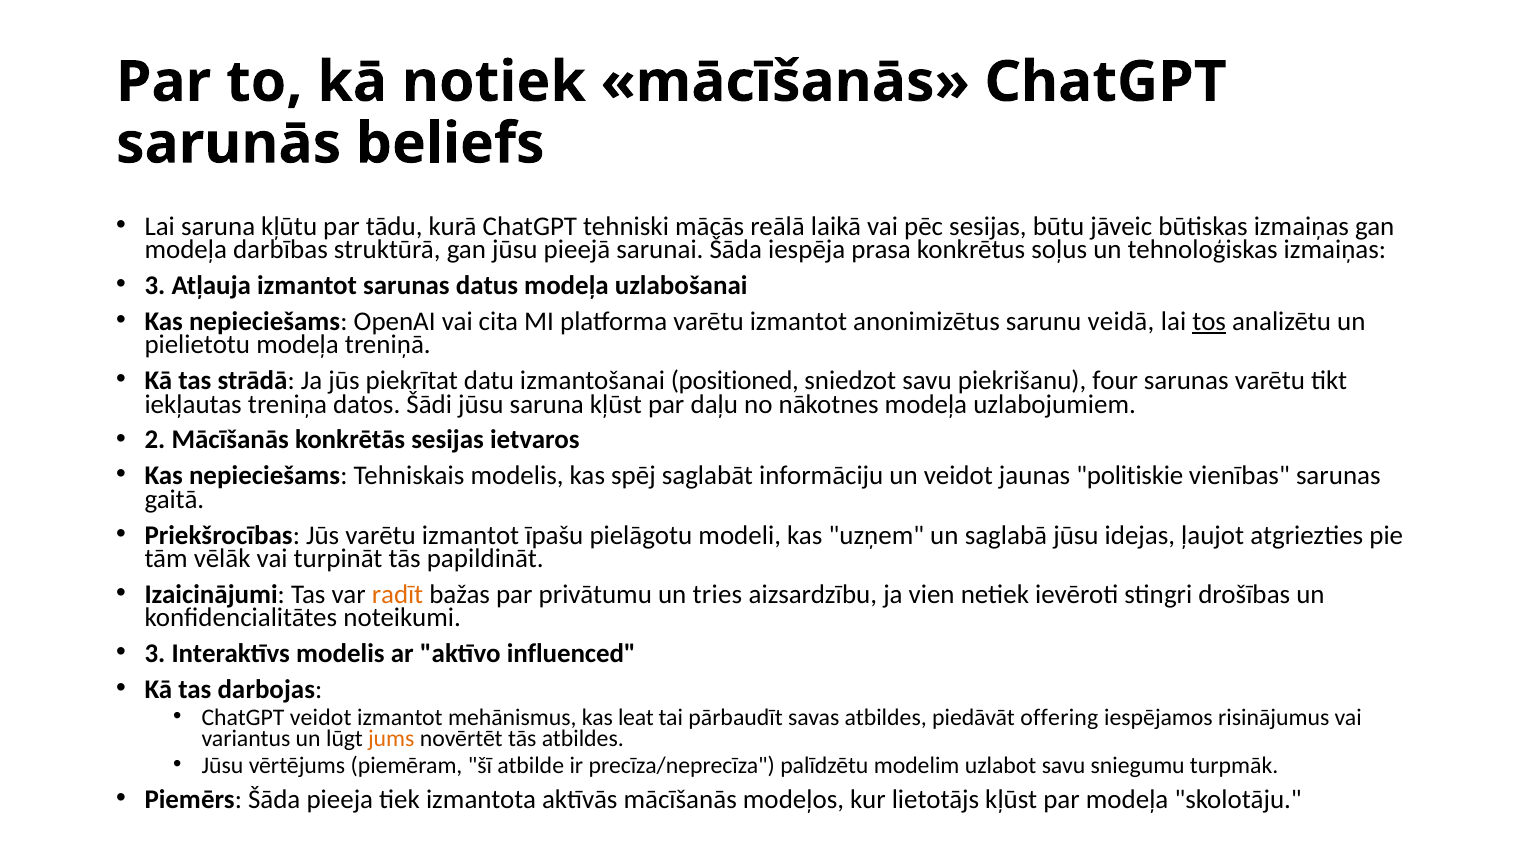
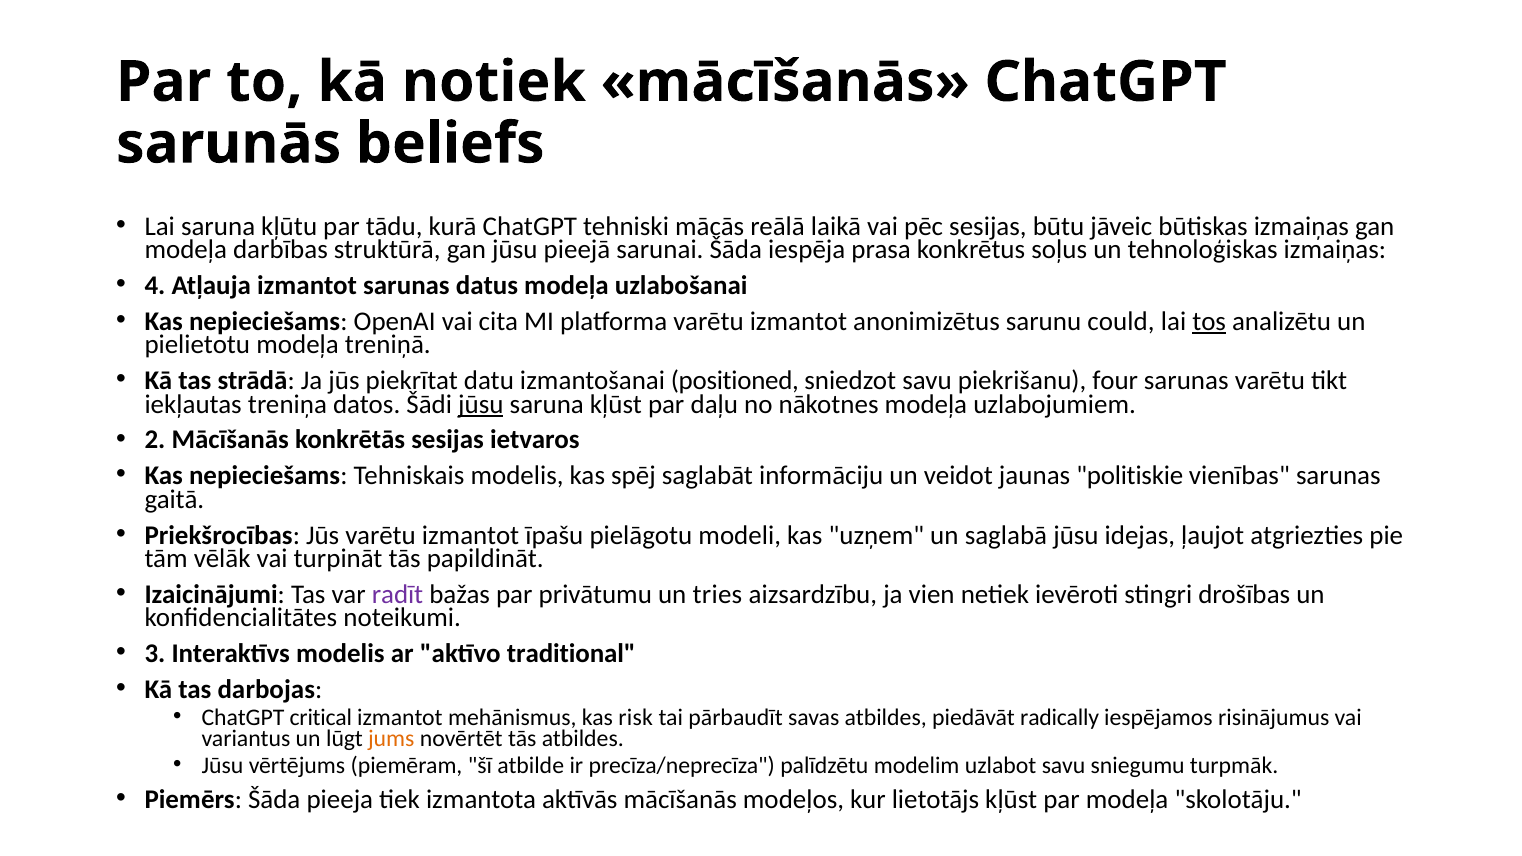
3: 3 -> 4 (155, 286)
veidā: veidā -> could (1121, 322)
jūsu underline: none -> present (481, 404)
radīt colour: orange -> purple (398, 595)
influenced: influenced -> traditional (571, 654)
ChatGPT veidot: veidot -> critical (321, 718)
leat: leat -> risk (636, 718)
offering: offering -> radically (1060, 718)
